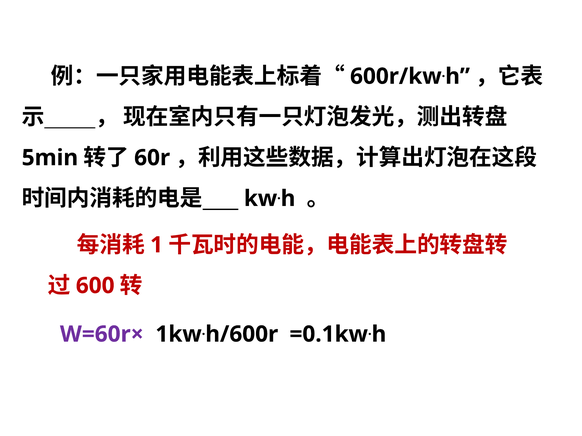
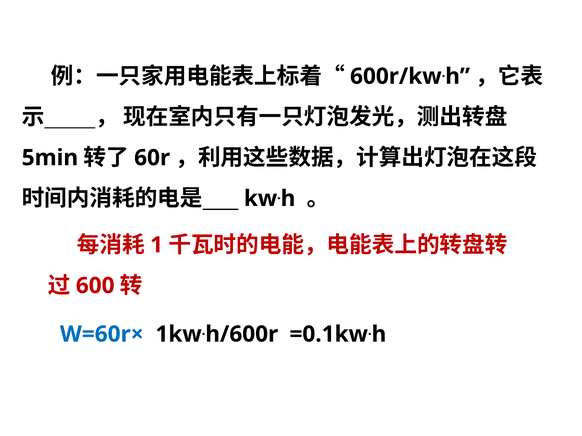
W=60r× colour: purple -> blue (102, 335)
